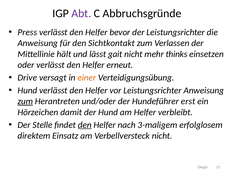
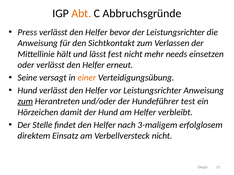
Abt colour: purple -> orange (81, 13)
gait: gait -> fest (115, 54)
thinks: thinks -> needs (177, 54)
Drive: Drive -> Seine (27, 78)
erst: erst -> test (188, 102)
den underline: present -> none (85, 125)
